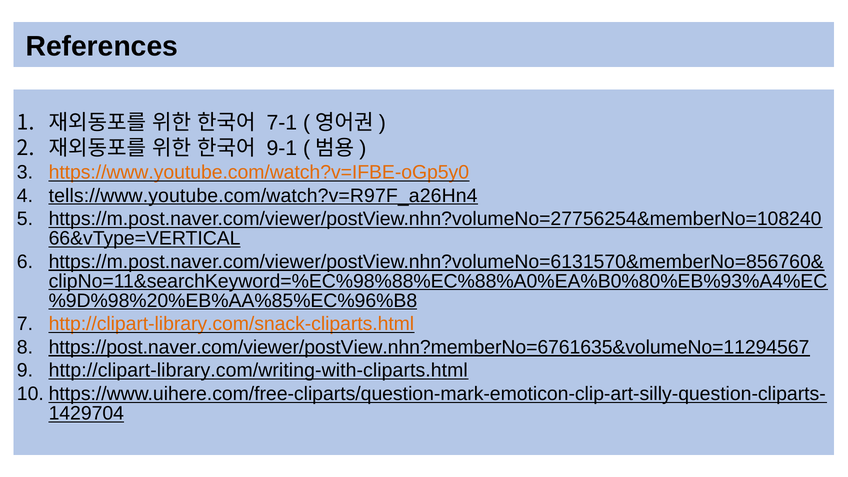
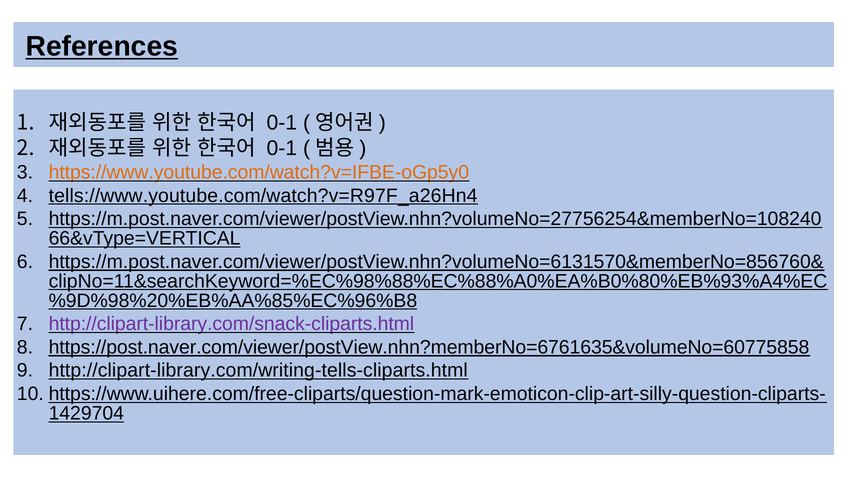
References underline: none -> present (102, 46)
7-1: 7-1 -> 0-1 (282, 123)
9-1: 9-1 -> 0-1 (282, 148)
http://clipart-library.com/snack-cliparts.html colour: orange -> purple (231, 324)
https://post.naver.com/viewer/postView.nhn?memberNo=6761635&volumeNo=11294567: https://post.naver.com/viewer/postView.nhn?memberNo=6761635&volumeNo=11294567 -> https://post.naver.com/viewer/postView.nhn?memberNo=6761635&volumeNo=60775858 (429, 347)
http://clipart-library.com/writing-with-cliparts.html: http://clipart-library.com/writing-with-cliparts.html -> http://clipart-library.com/writing-tells-cliparts.html (258, 371)
